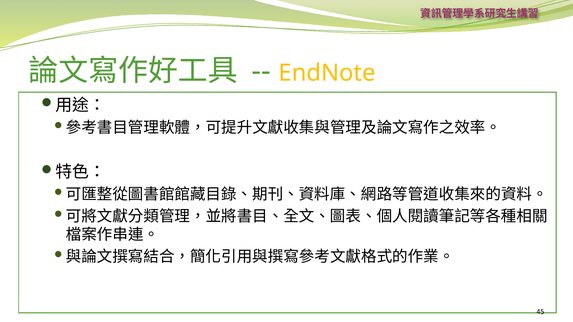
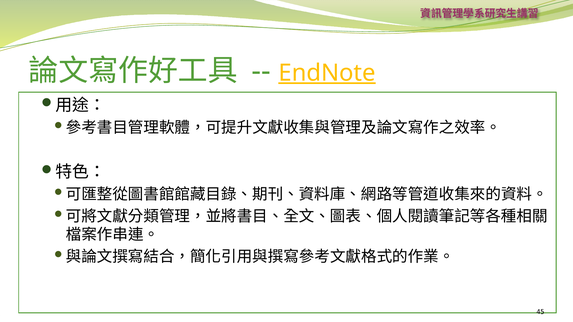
EndNote underline: none -> present (327, 73)
